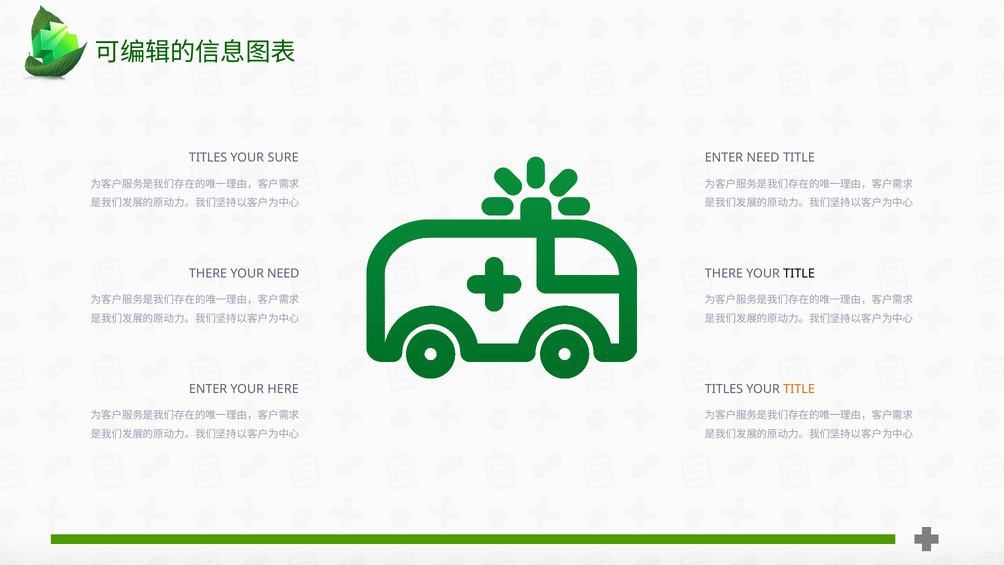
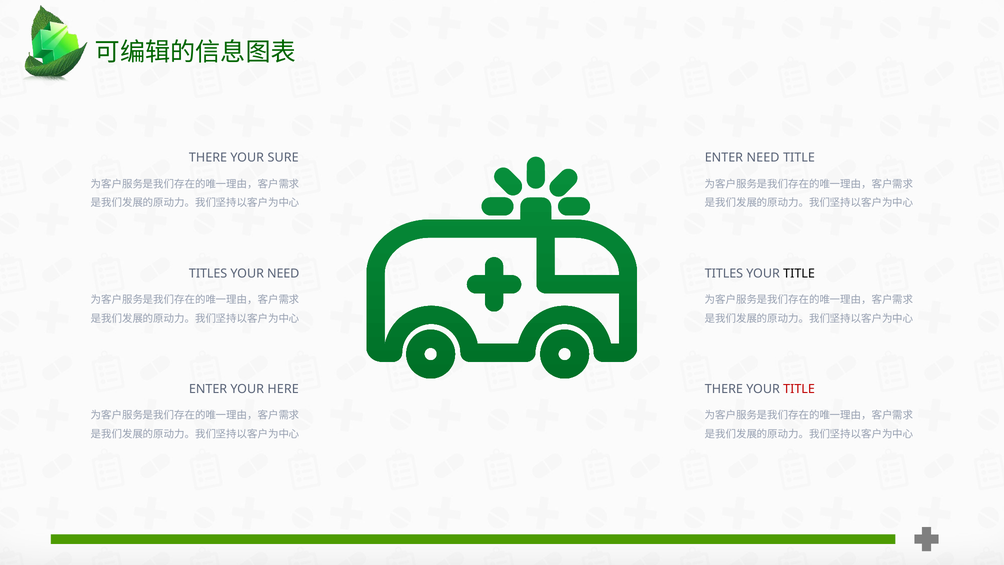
TITLES: TITLES -> THERE (208, 158)
THERE: THERE -> TITLES (208, 273)
THERE: THERE -> TITLES (724, 273)
TITLES: TITLES -> THERE (724, 389)
TITLE colour: orange -> red (799, 389)
